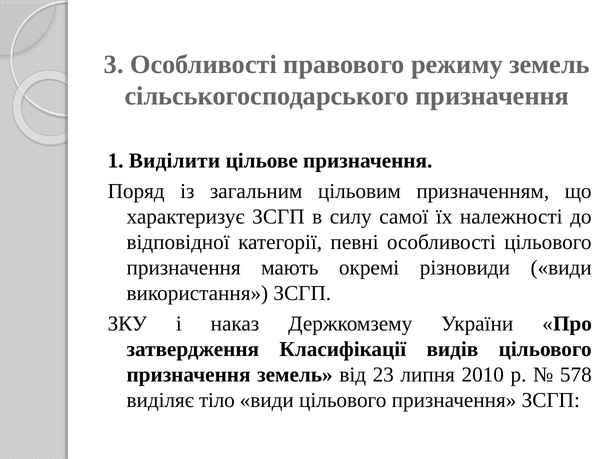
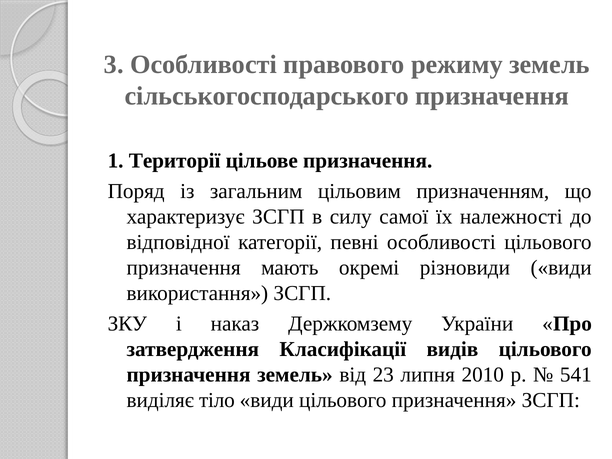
Виділити: Виділити -> Території (175, 161)
578: 578 -> 541 (576, 375)
